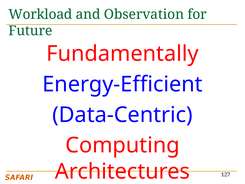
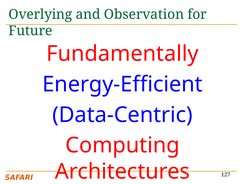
Workload: Workload -> Overlying (40, 14)
